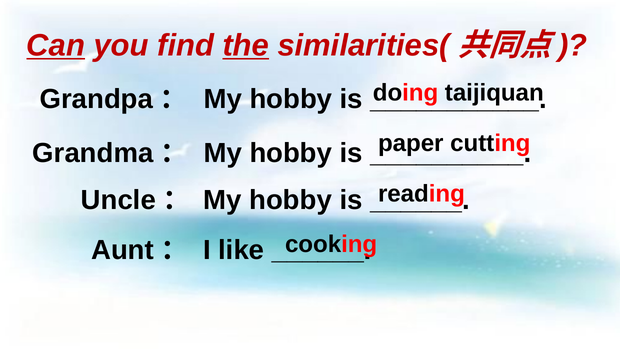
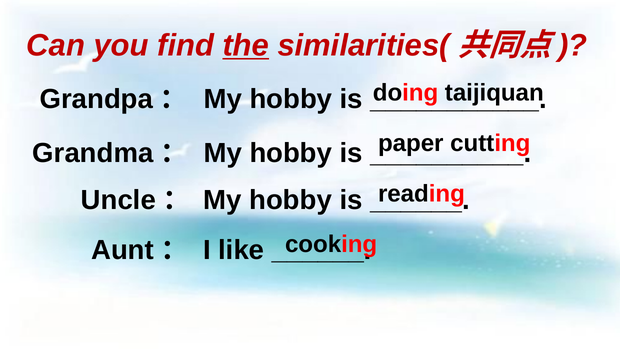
Can underline: present -> none (56, 45)
